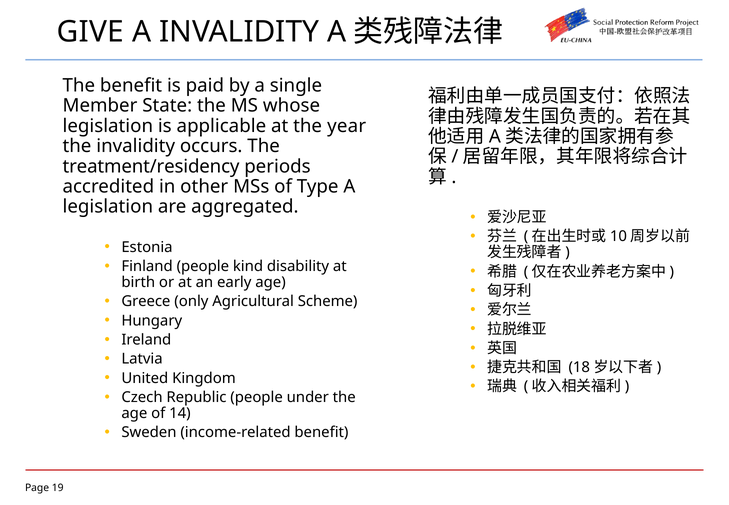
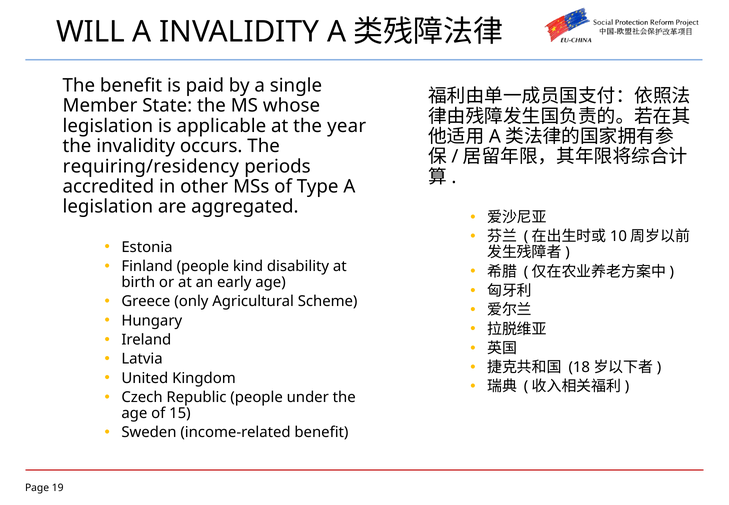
GIVE: GIVE -> WILL (90, 32)
treatment/residency: treatment/residency -> requiring/residency (151, 166)
14: 14 -> 15 (180, 413)
